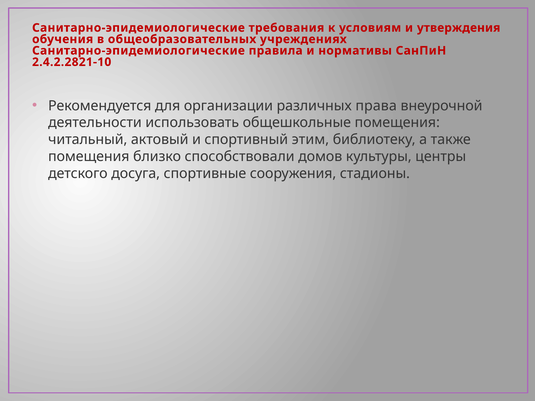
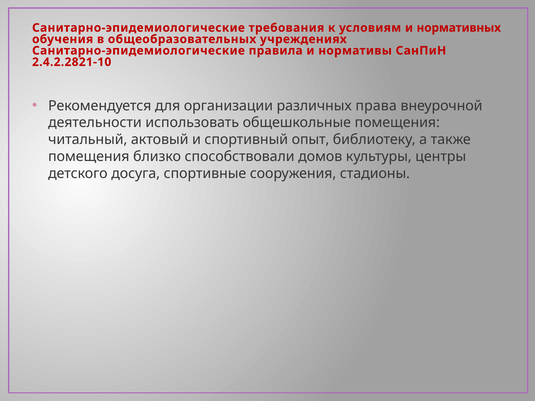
утверждения: утверждения -> нормативных (459, 28)
этим: этим -> опыт (311, 140)
